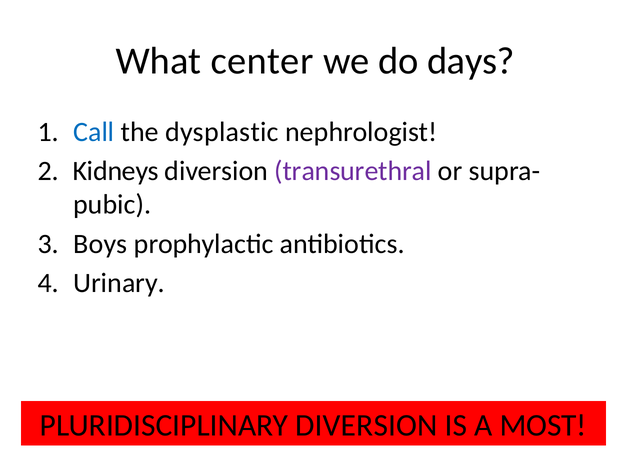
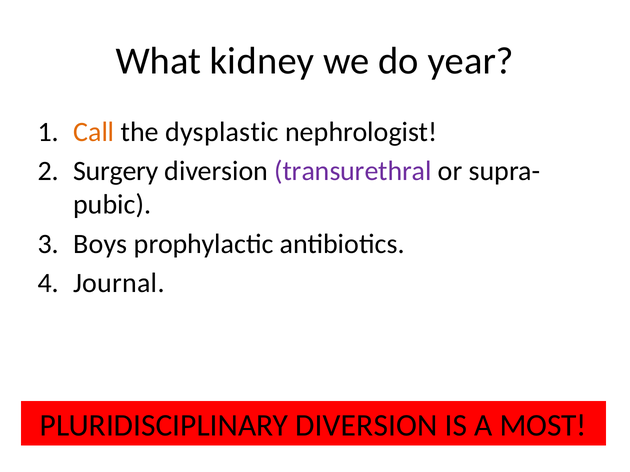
center: center -> kidney (262, 61)
days: days -> year (471, 61)
Call colour: blue -> orange (94, 132)
Kidneys: Kidneys -> Surgery (116, 171)
Urinary: Urinary -> Journal (119, 283)
